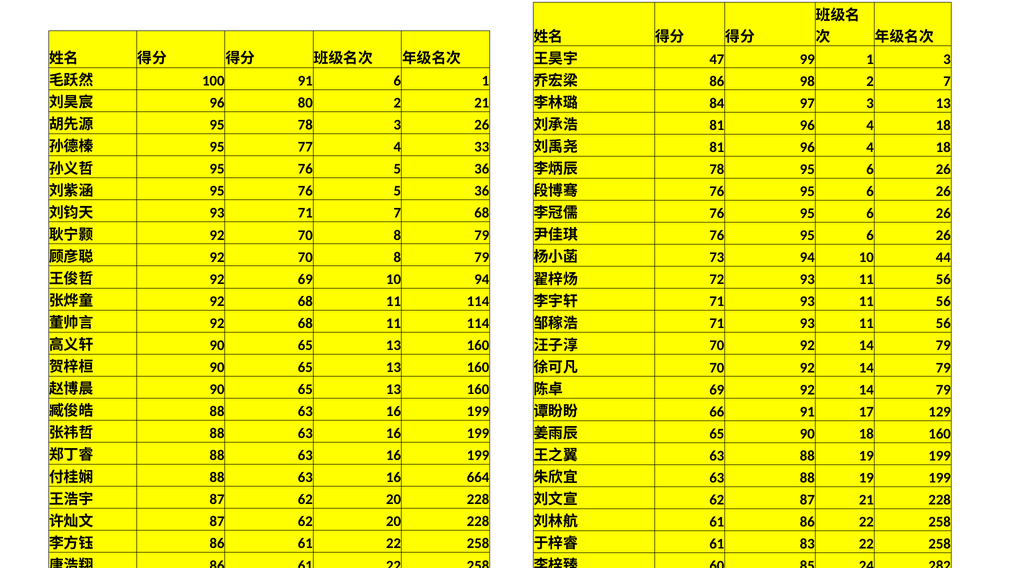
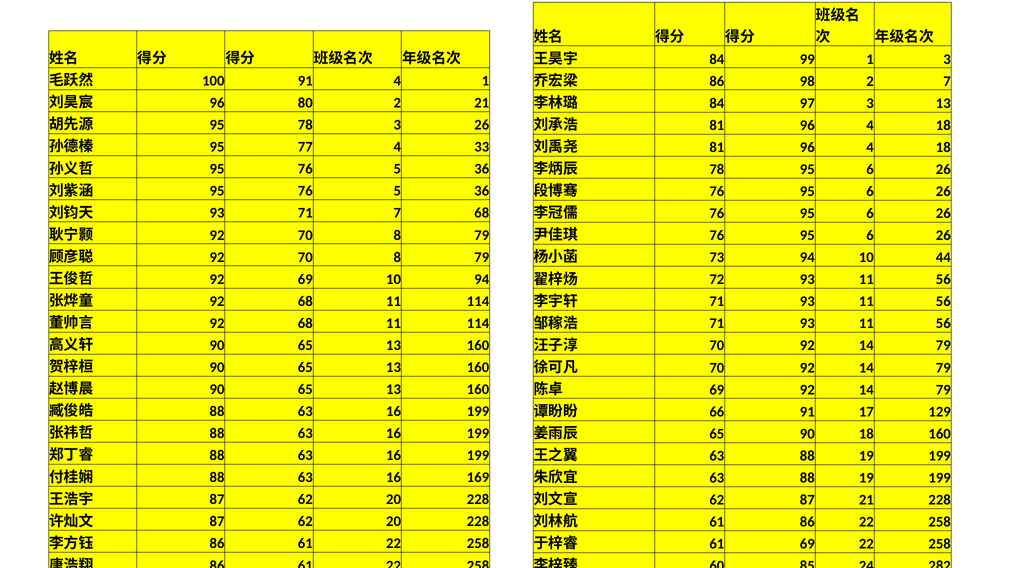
47: 47 -> 84 (717, 59)
91 6: 6 -> 4 (397, 81)
664: 664 -> 169 (478, 478)
61 83: 83 -> 69 (807, 544)
